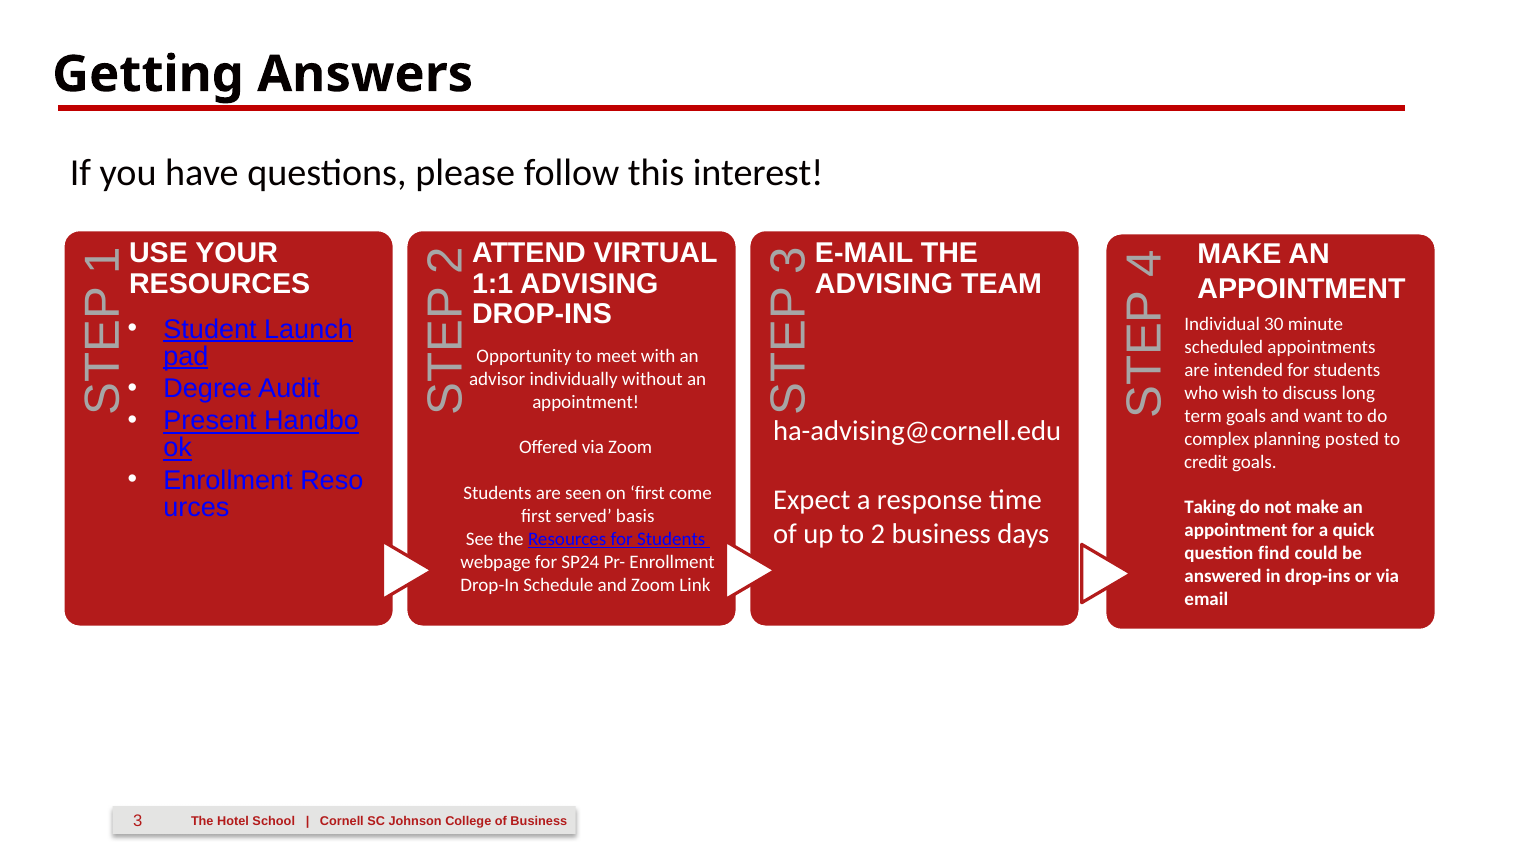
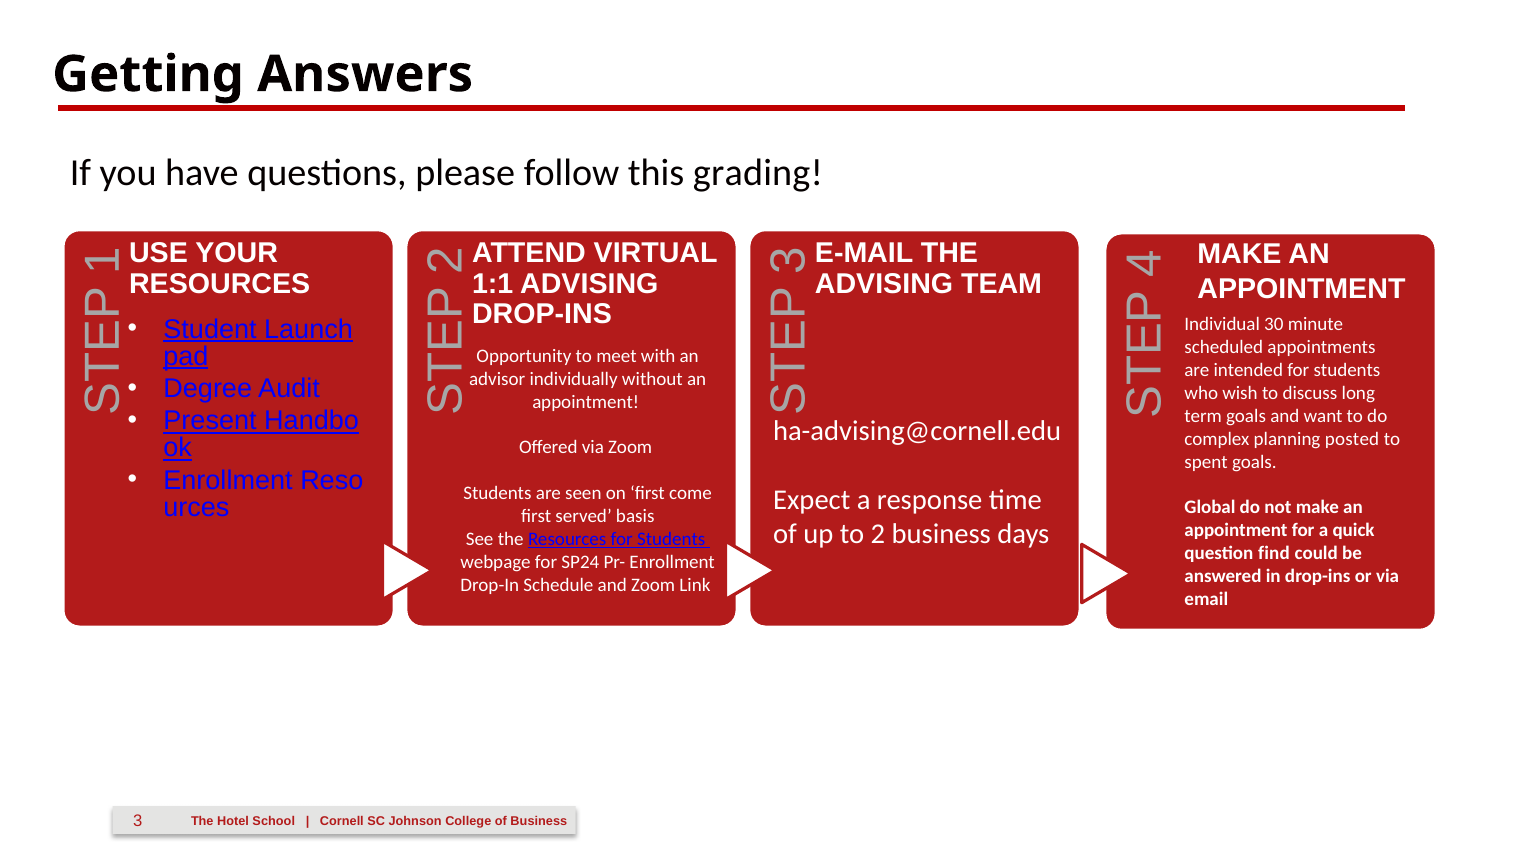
interest: interest -> grading (758, 173)
credit: credit -> spent (1206, 462)
Taking: Taking -> Global (1210, 508)
